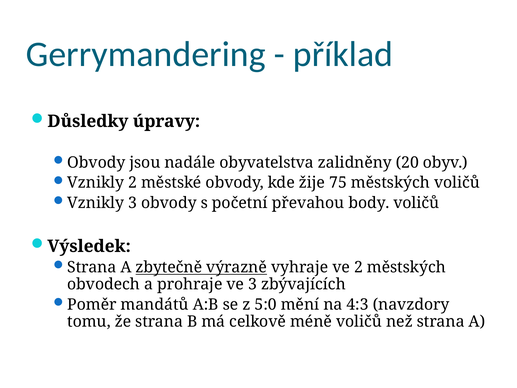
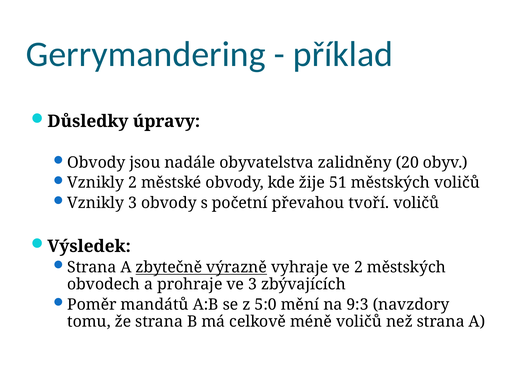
75: 75 -> 51 (338, 183)
body: body -> tvoří (369, 203)
4:3: 4:3 -> 9:3 (358, 304)
